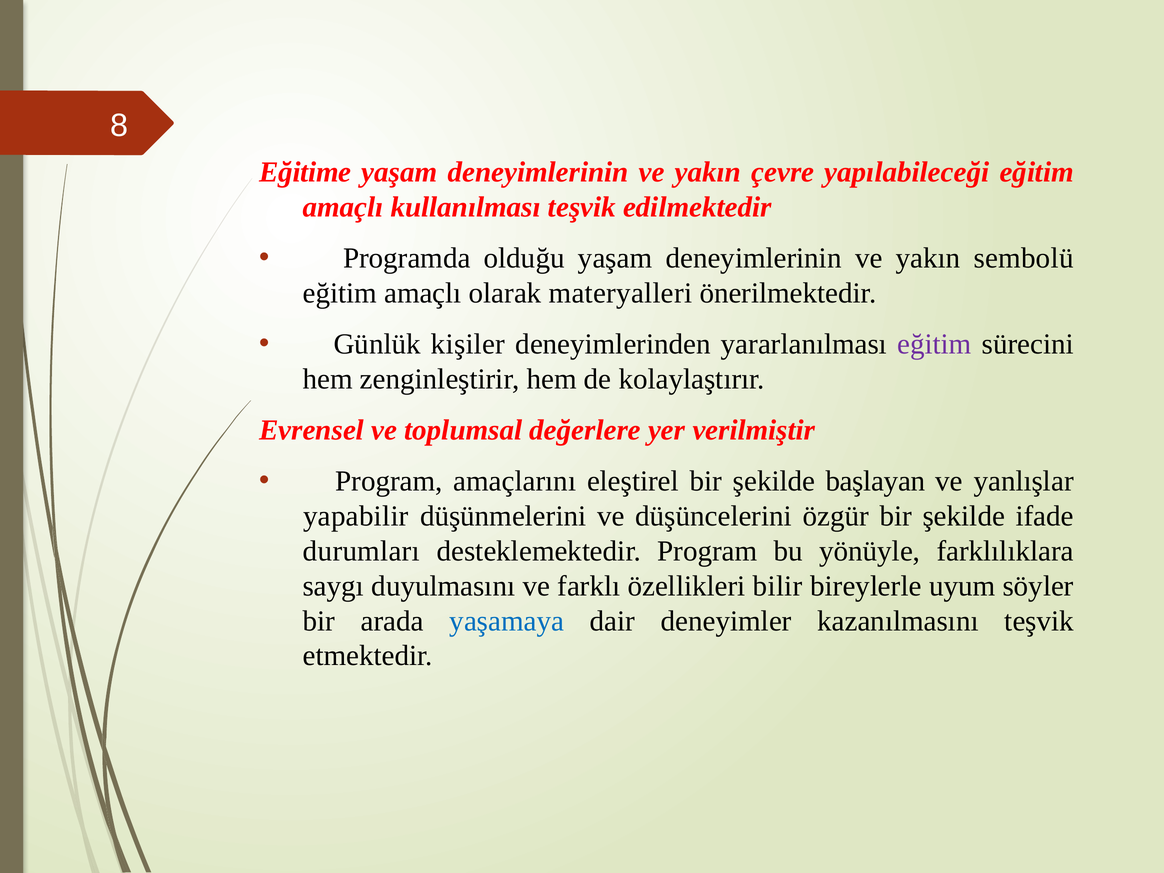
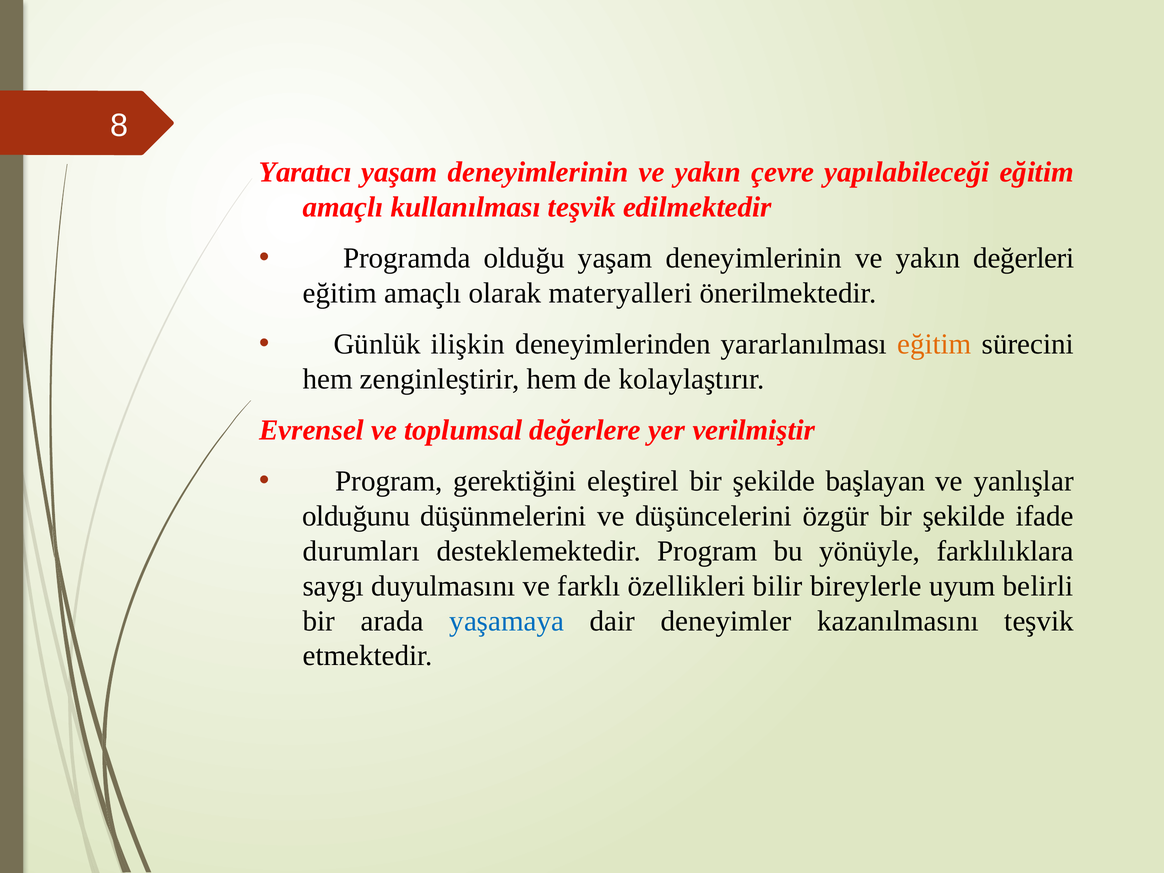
Eğitime: Eğitime -> Yaratıcı (305, 172)
sembolü: sembolü -> değerleri (1024, 258)
kişiler: kişiler -> ilişkin (468, 344)
eğitim colour: purple -> orange (934, 344)
amaçlarını: amaçlarını -> gerektiğini (515, 481)
yapabilir: yapabilir -> olduğunu (356, 516)
söyler: söyler -> belirli (1038, 586)
